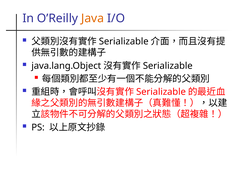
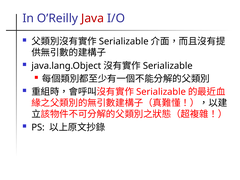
Java colour: orange -> red (93, 18)
